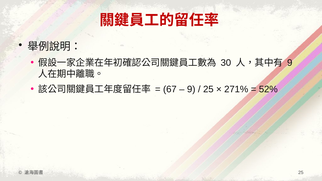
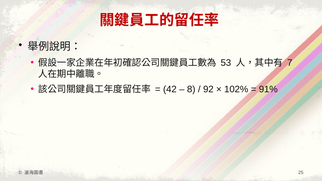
30: 30 -> 53 (226, 63)
9: 9 -> 7 (290, 63)
67: 67 -> 42 (170, 89)
9: 9 -> 8 (191, 89)
25: 25 -> 92 (208, 89)
271%: 271% -> 102% (236, 89)
52%: 52% -> 91% (268, 89)
